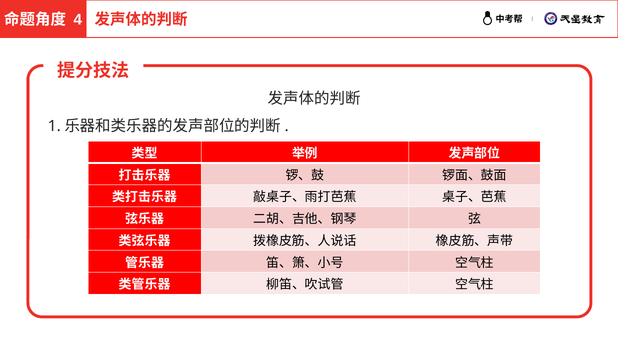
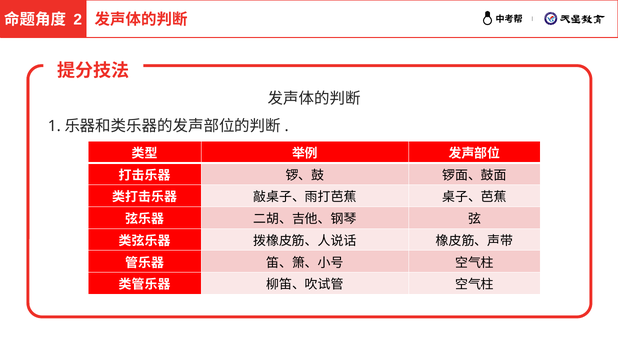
4: 4 -> 2 (78, 20)
